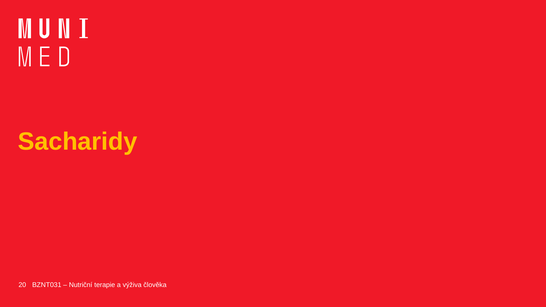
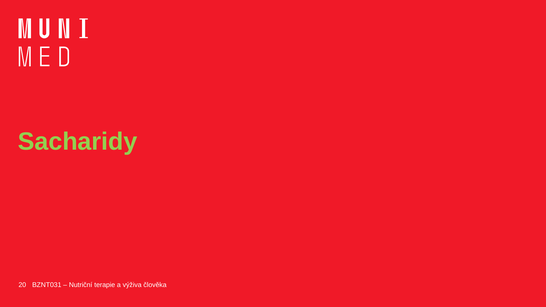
Sacharidy colour: yellow -> light green (78, 142)
